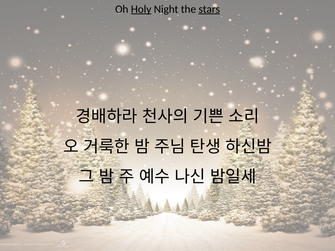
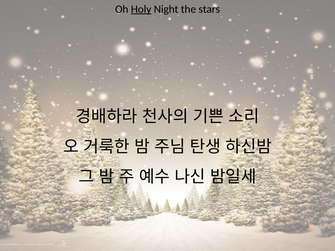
stars underline: present -> none (209, 9)
